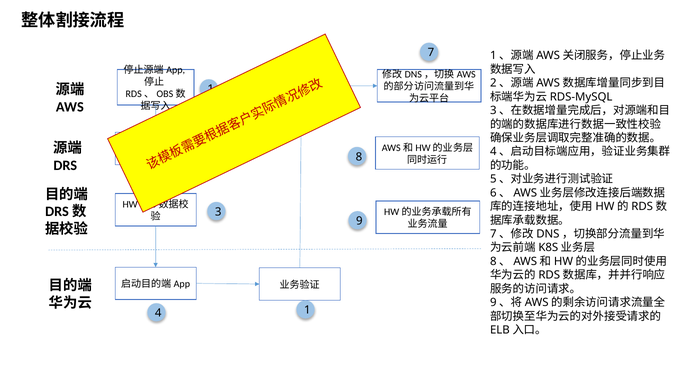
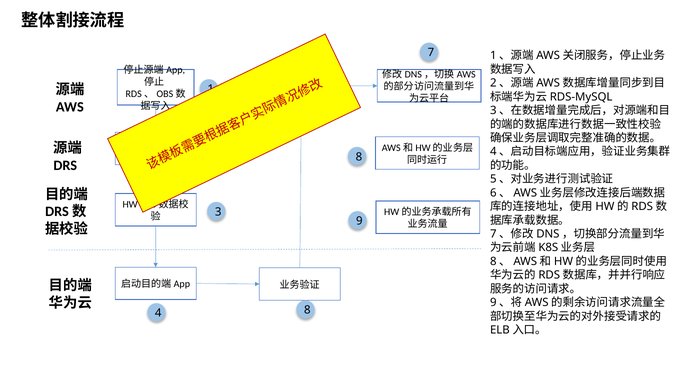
4 1: 1 -> 8 (307, 310)
